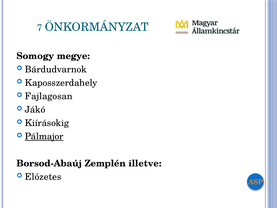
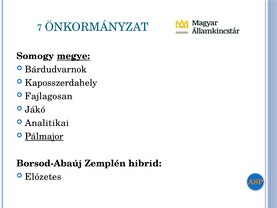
megye underline: none -> present (73, 56)
Kiírásokig: Kiírásokig -> Analitikai (47, 123)
illetve: illetve -> hibrid (145, 163)
